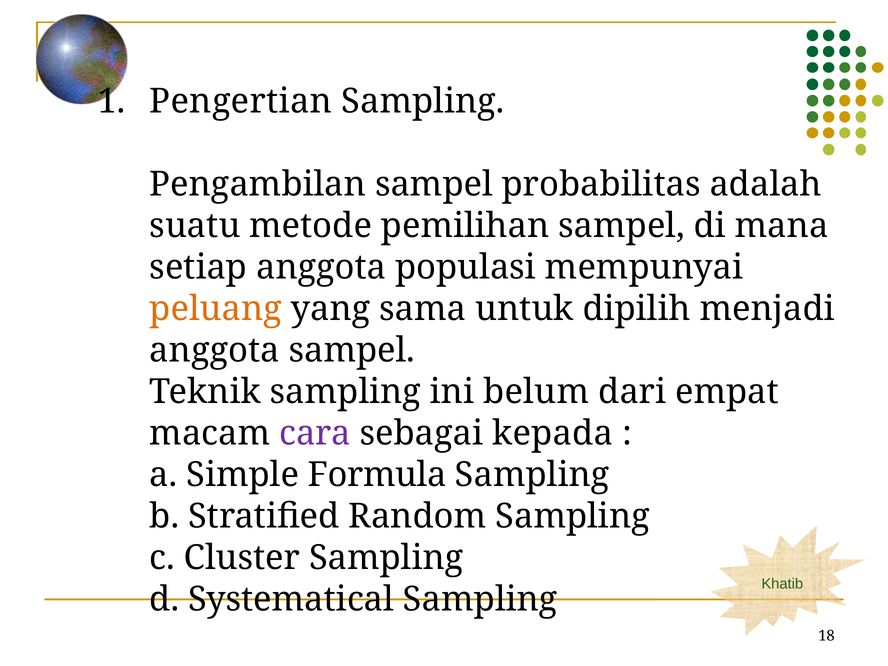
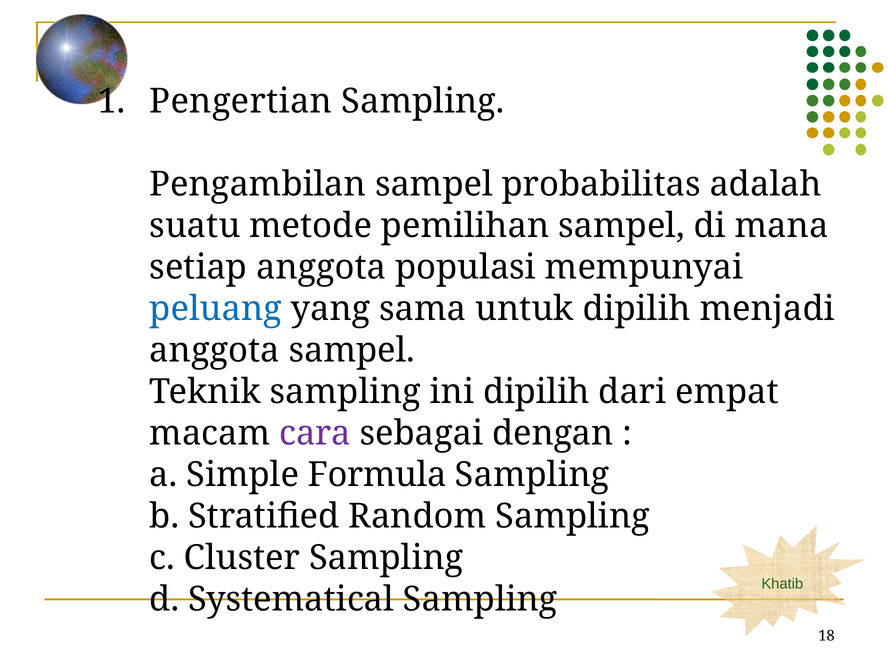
peluang colour: orange -> blue (216, 309)
ini belum: belum -> dipilih (536, 392)
kepada: kepada -> dengan (553, 433)
